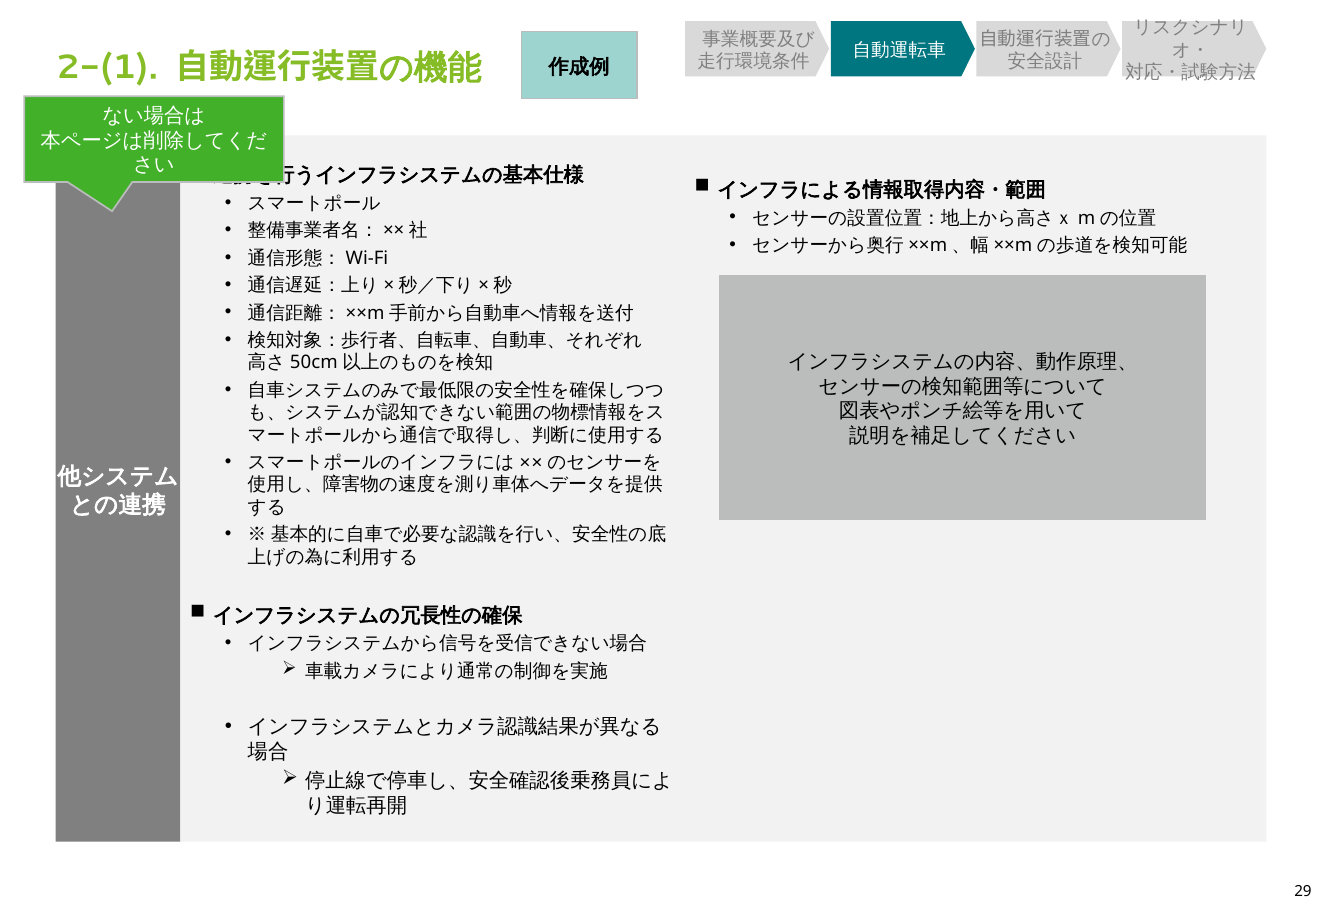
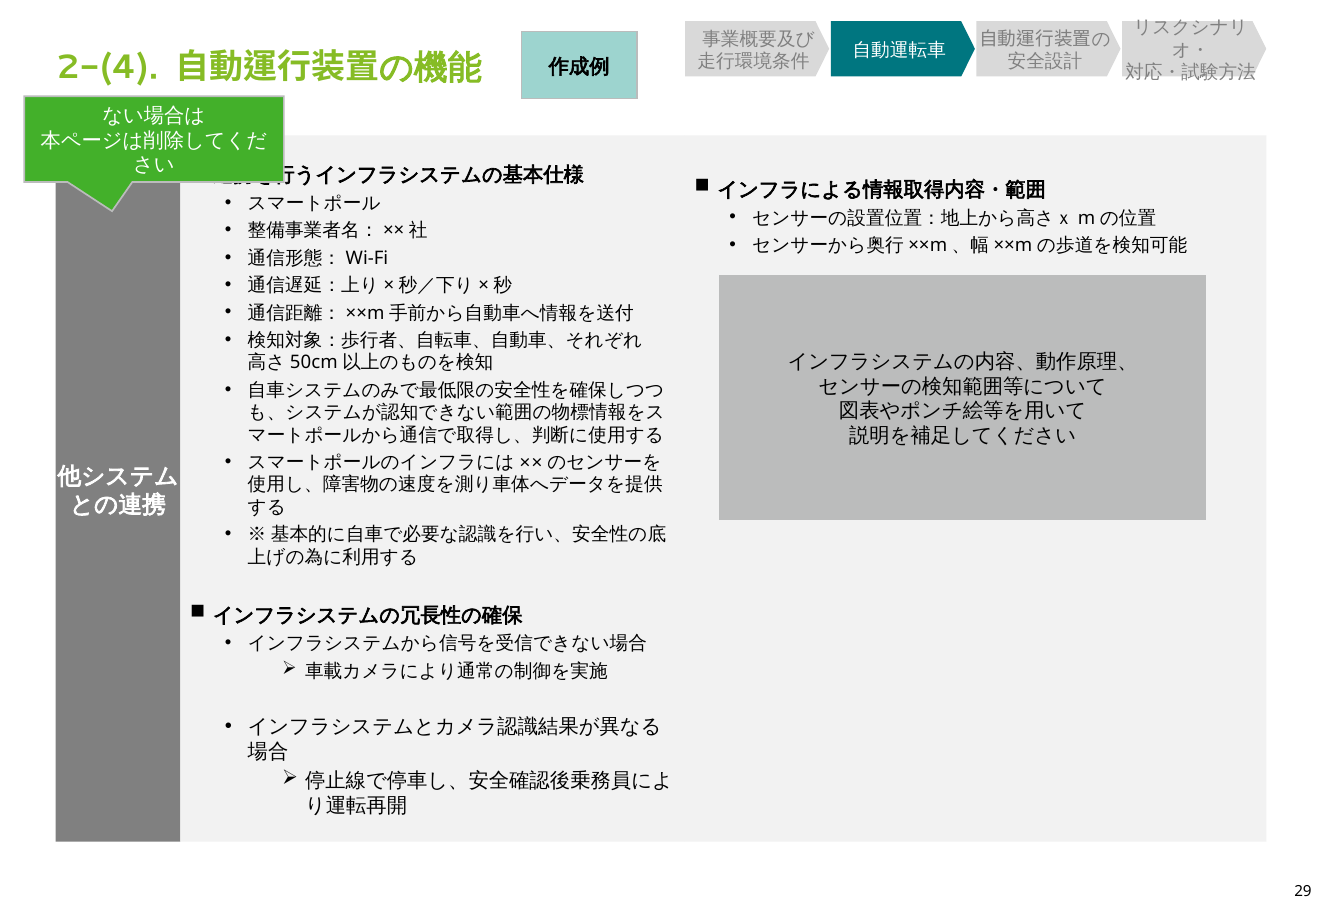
2-(1: 2-(1 -> 2-(4 (107, 67)
